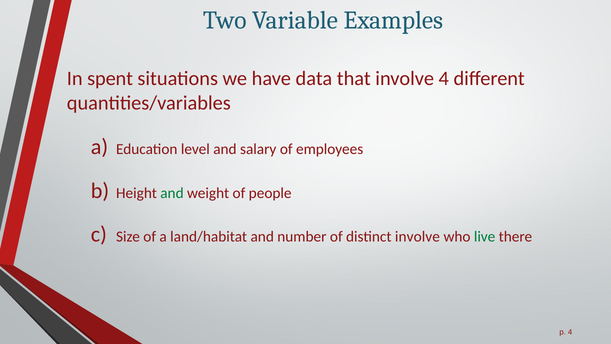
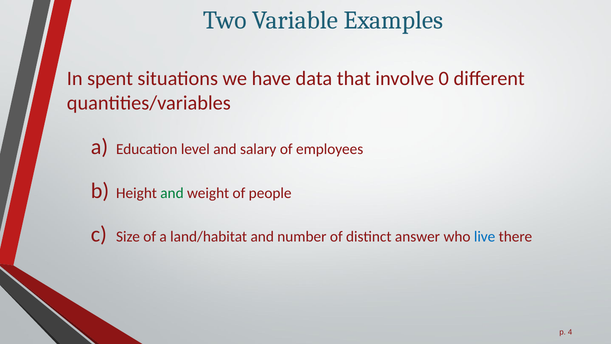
involve 4: 4 -> 0 (444, 79)
distinct involve: involve -> answer (418, 236)
live colour: green -> blue (485, 236)
